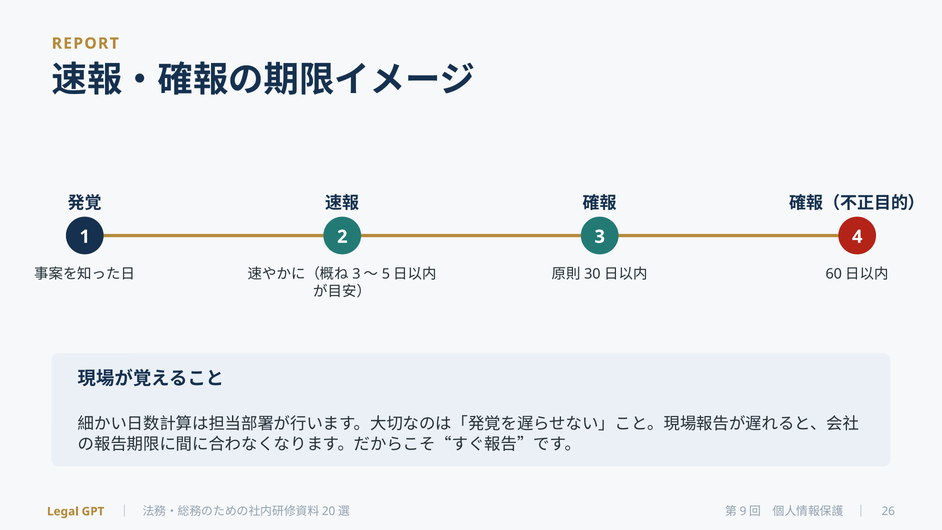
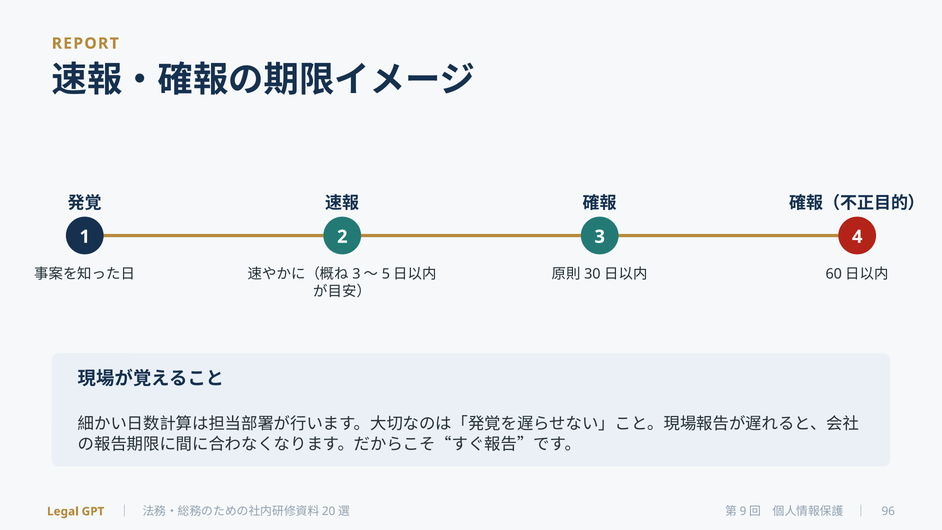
26: 26 -> 96 (888, 511)
